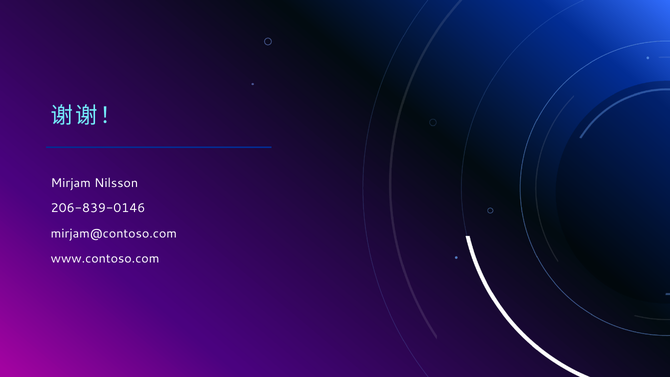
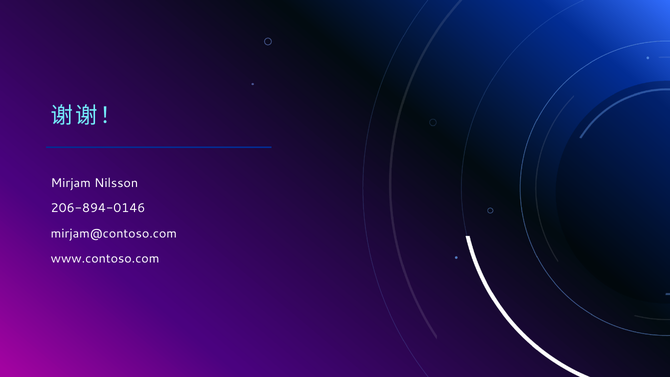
206-839-0146: 206-839-0146 -> 206-894-0146 (98, 208)
